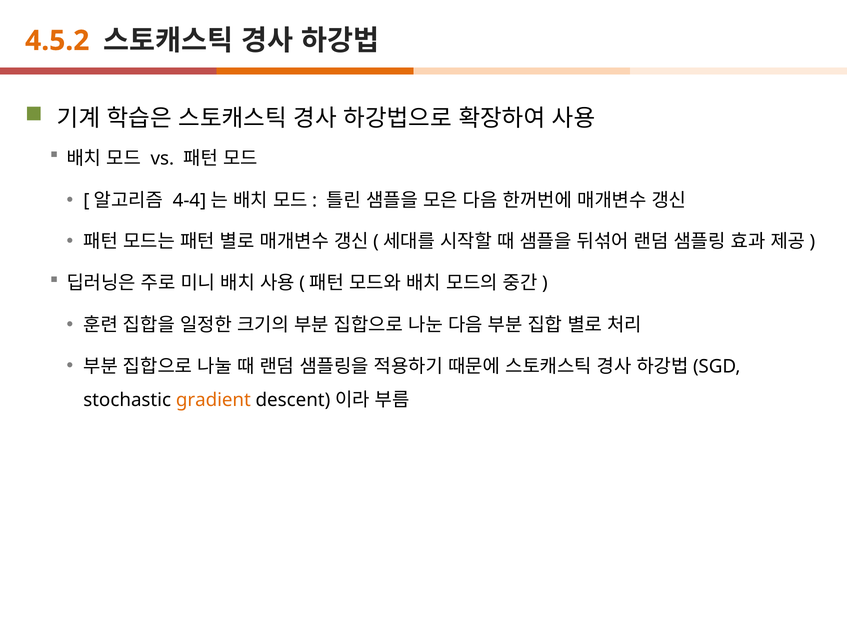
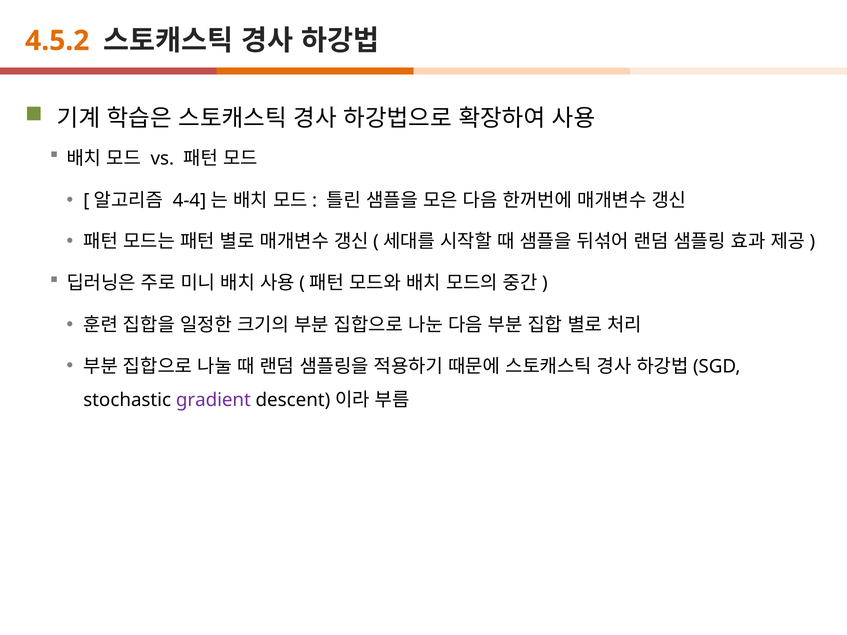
gradient colour: orange -> purple (213, 400)
